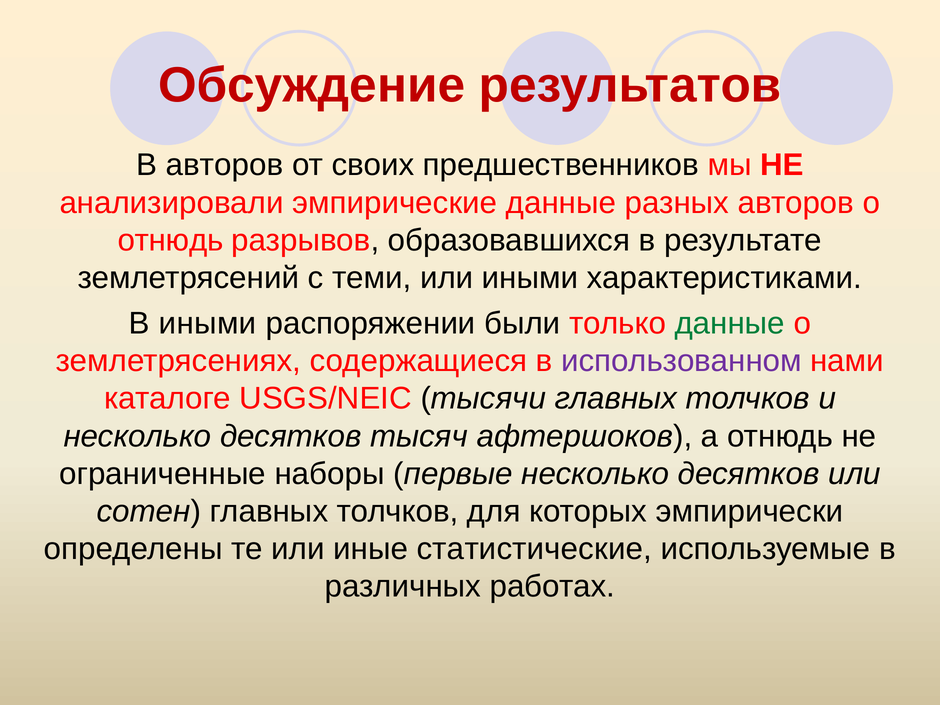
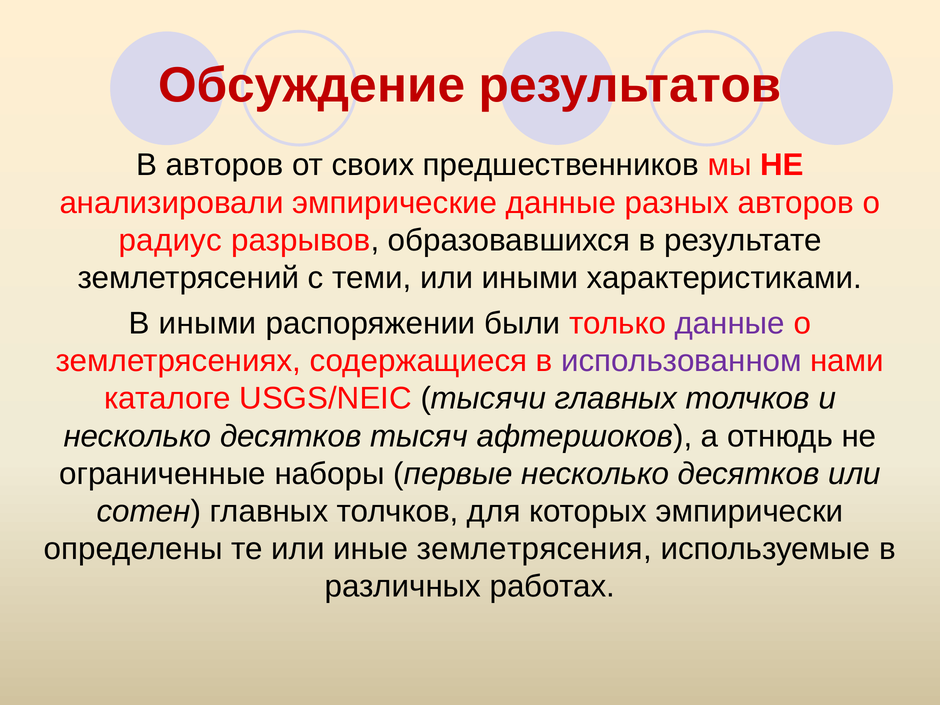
отнюдь: отнюдь -> радиус (170, 240)
данные colour: green -> purple (730, 323)
статистические: статистические -> землетрясения (534, 549)
